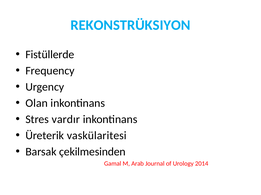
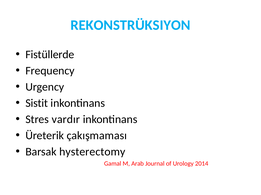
Olan: Olan -> Sistit (37, 104)
vaskülaritesi: vaskülaritesi -> çakışmaması (97, 136)
çekilmesinden: çekilmesinden -> hysterectomy (92, 152)
